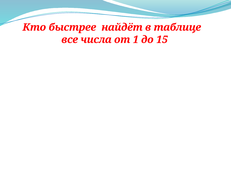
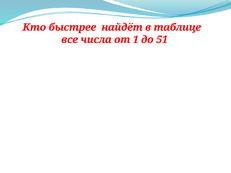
15: 15 -> 51 (162, 40)
